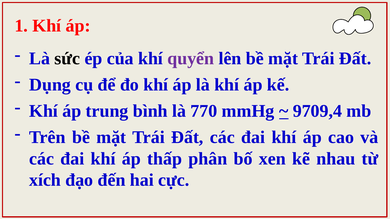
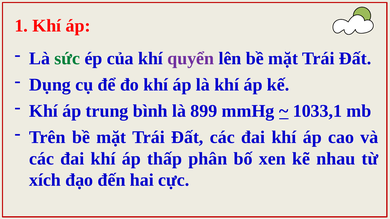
sức colour: black -> green (67, 58)
770: 770 -> 899 (204, 111)
9709,4: 9709,4 -> 1033,1 (317, 111)
